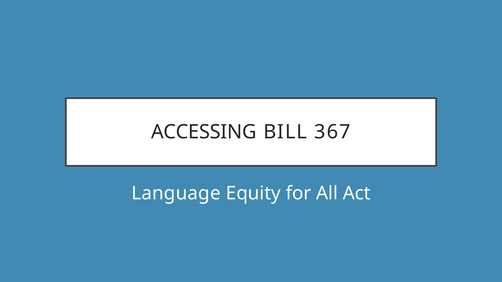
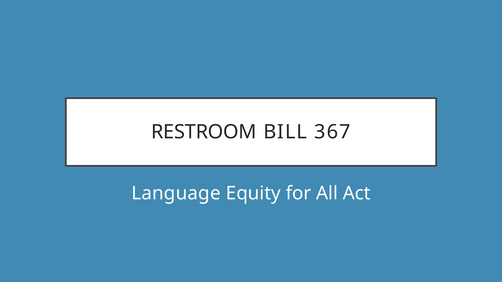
ACCESSING: ACCESSING -> RESTROOM (204, 132)
